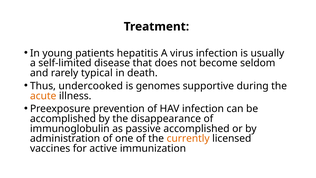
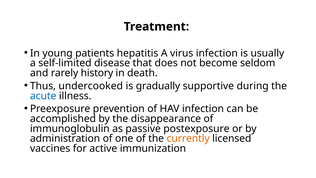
typical: typical -> history (97, 73)
genomes: genomes -> gradually (158, 86)
acute colour: orange -> blue (43, 96)
passive accomplished: accomplished -> postexposure (196, 128)
